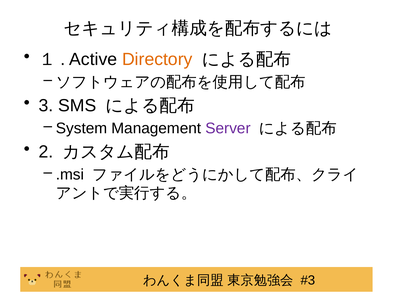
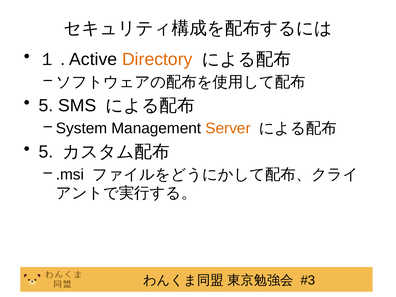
3: 3 -> 5 (46, 106)
Server colour: purple -> orange (228, 128)
2: 2 -> 5 (46, 152)
